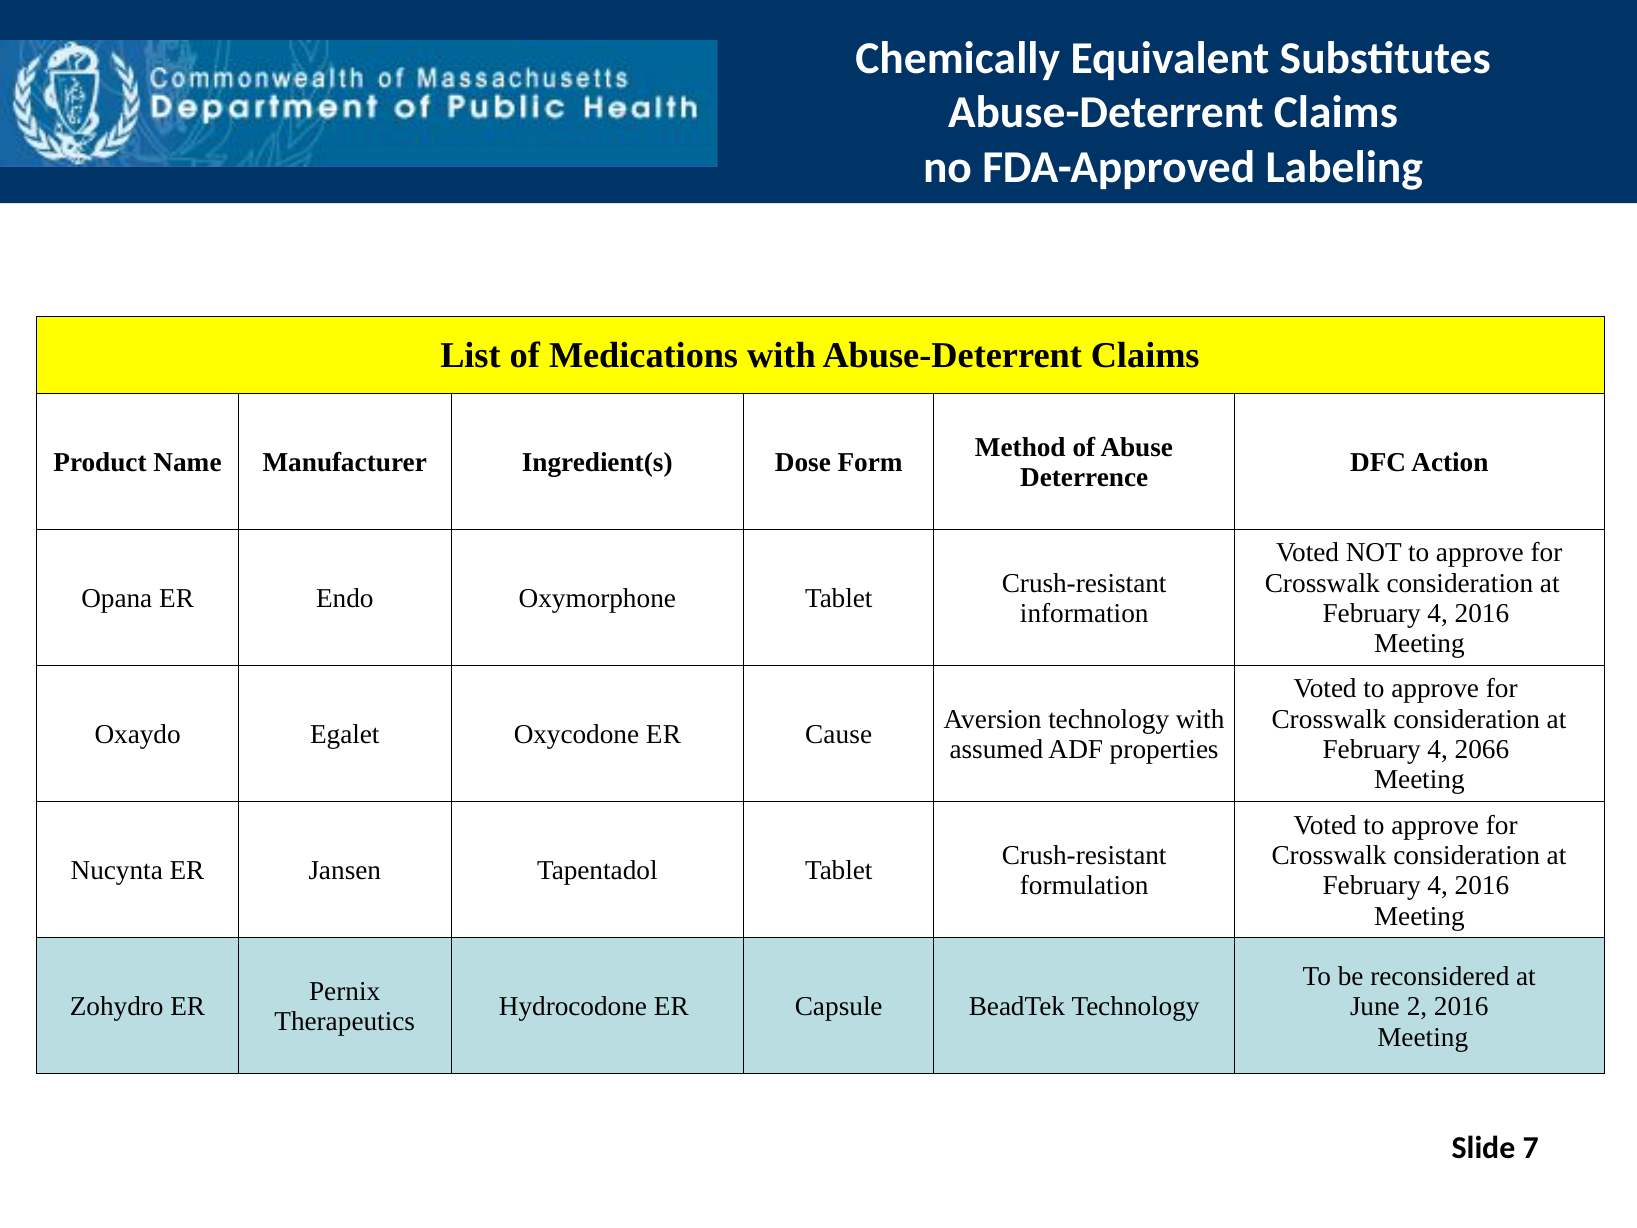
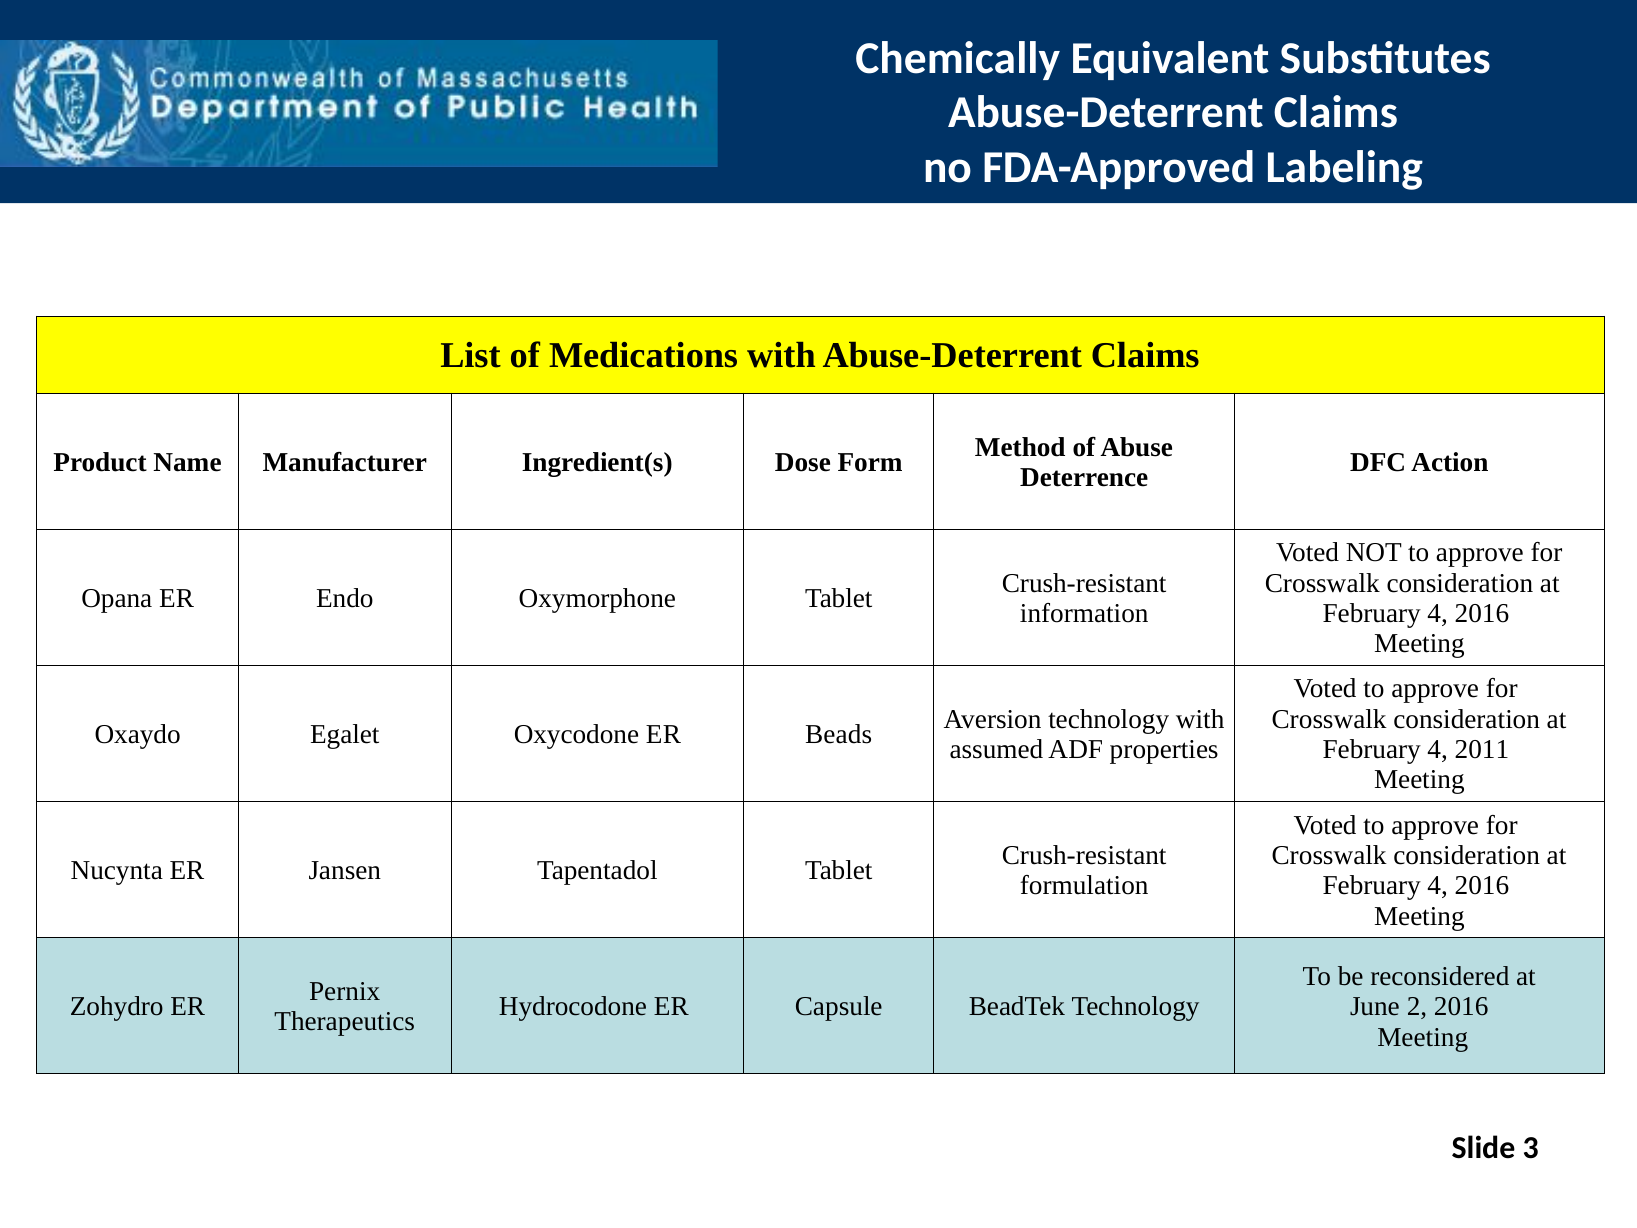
Cause: Cause -> Beads (839, 734)
2066: 2066 -> 2011 (1482, 749)
7: 7 -> 3 (1531, 1148)
